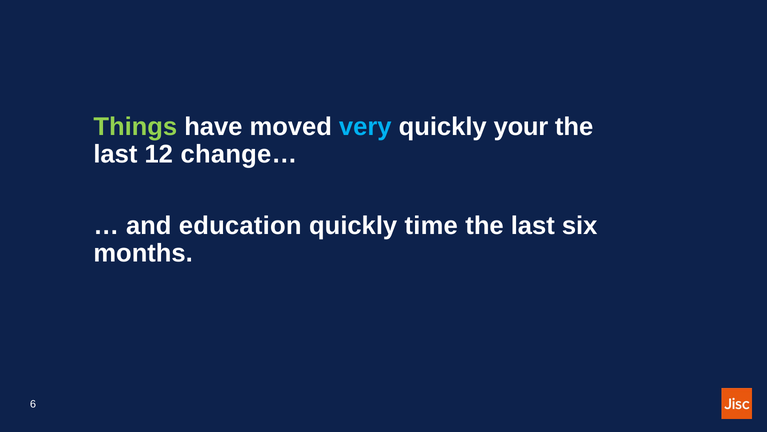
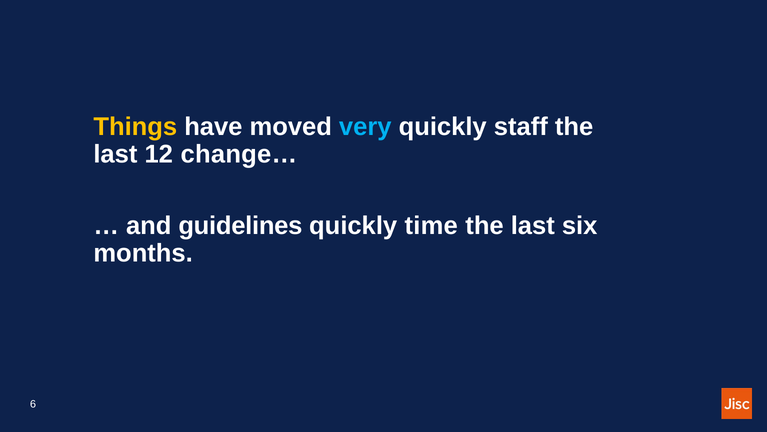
Things colour: light green -> yellow (135, 127)
your: your -> staff (521, 127)
education: education -> guidelines (240, 225)
